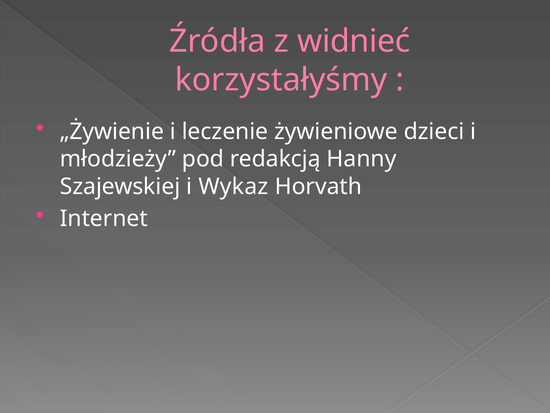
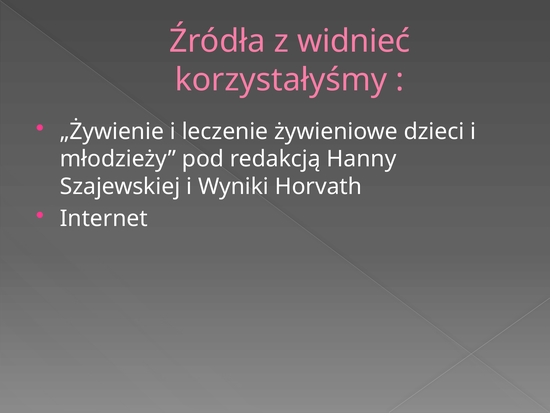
Wykaz: Wykaz -> Wyniki (233, 186)
